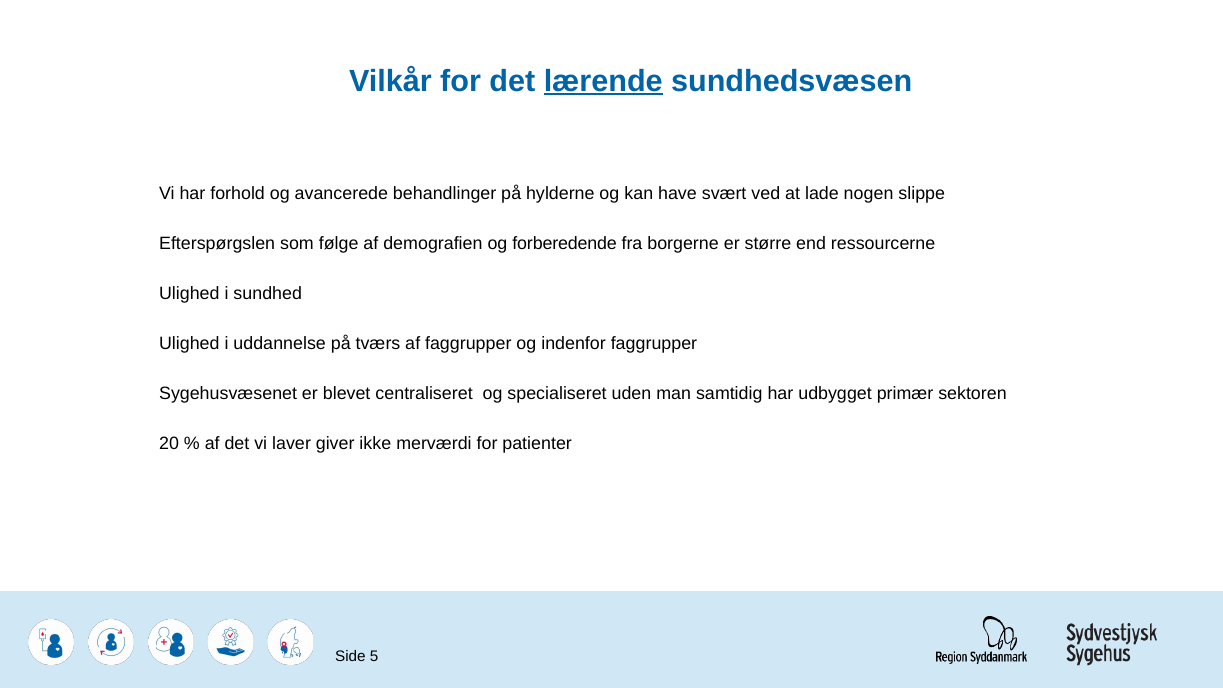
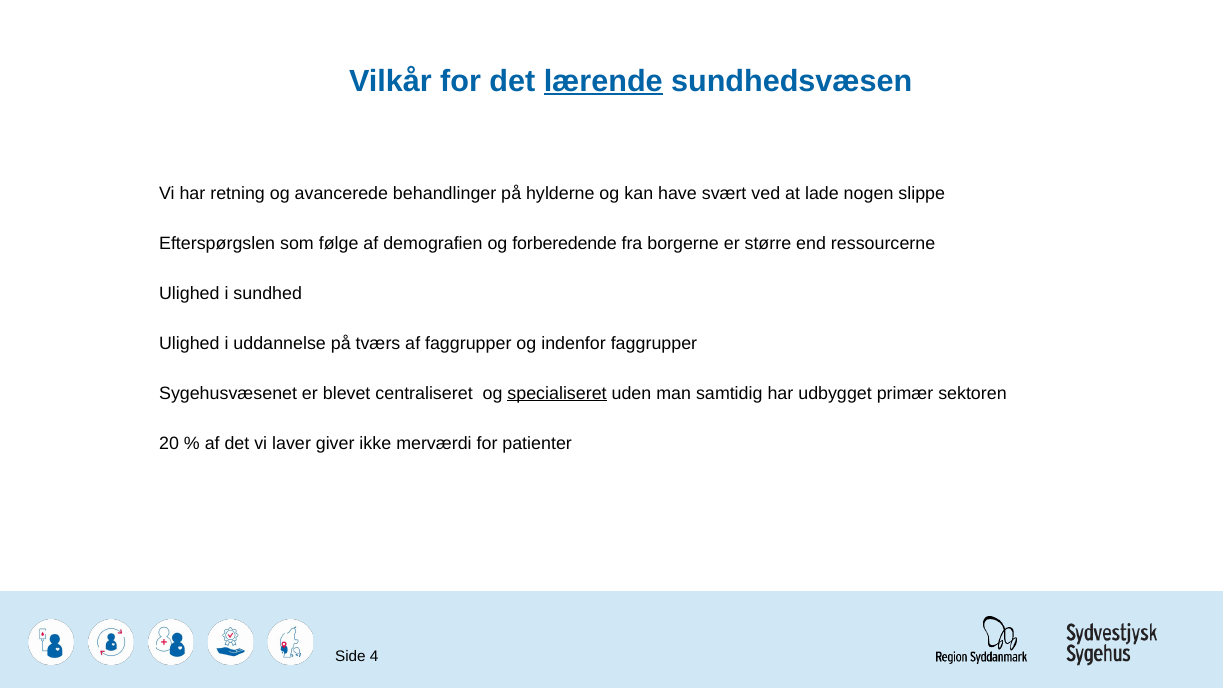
forhold: forhold -> retning (238, 193)
specialiseret underline: none -> present (557, 393)
5: 5 -> 4 (374, 656)
